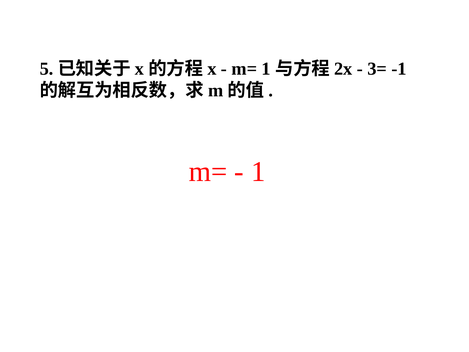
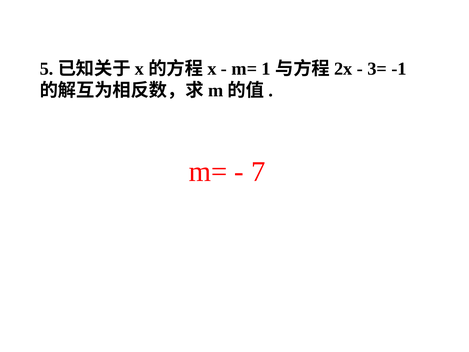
1: 1 -> 7 (258, 171)
